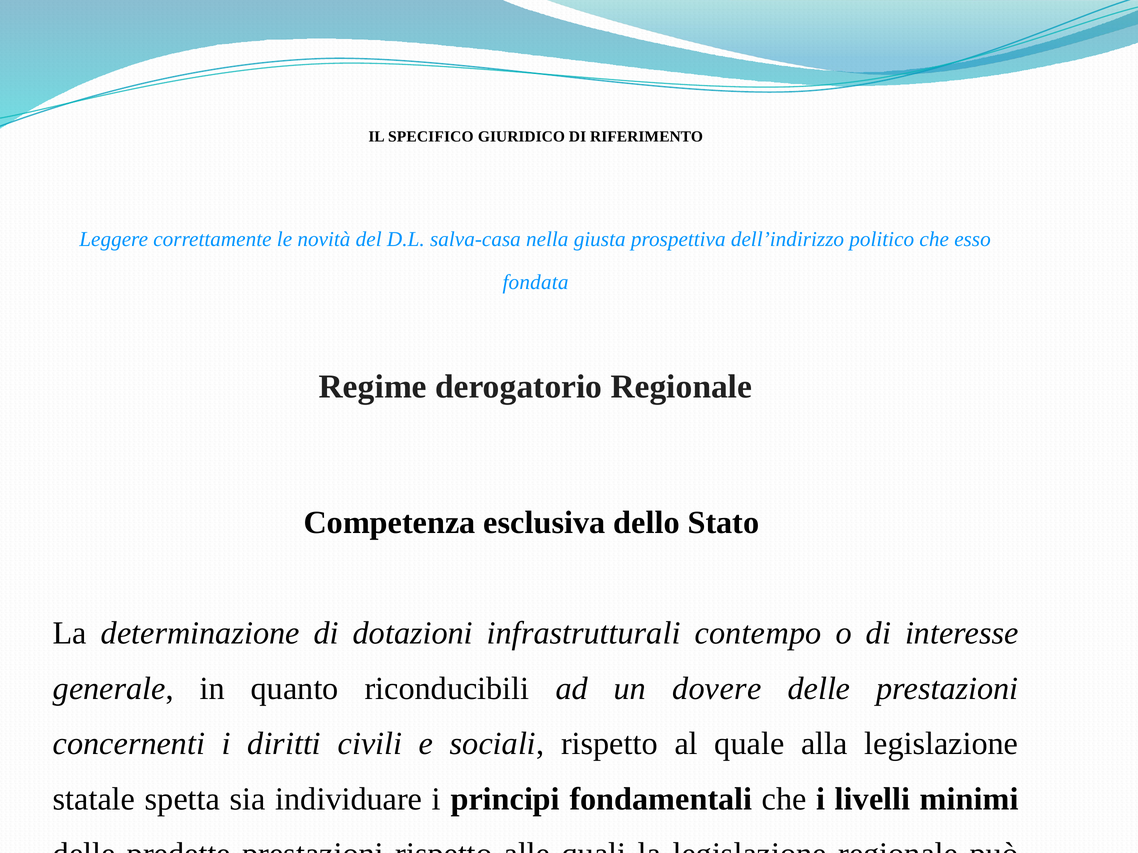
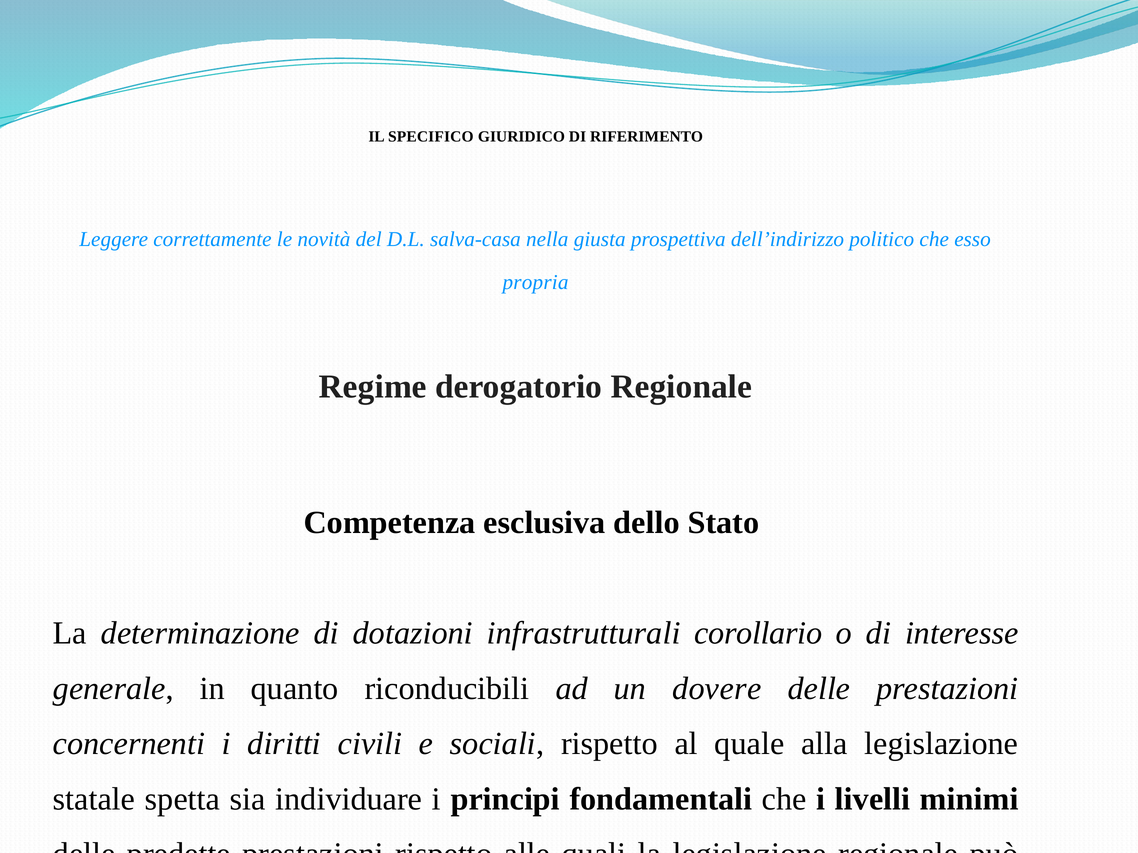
fondata: fondata -> propria (536, 282)
contempo: contempo -> corollario (758, 633)
